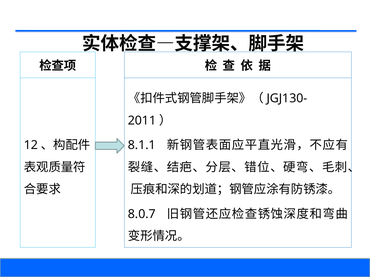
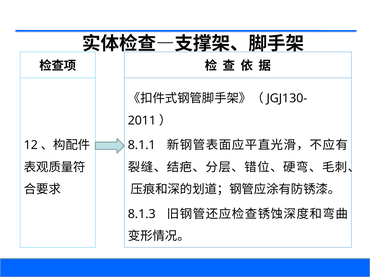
8.0.7: 8.0.7 -> 8.1.3 (142, 214)
